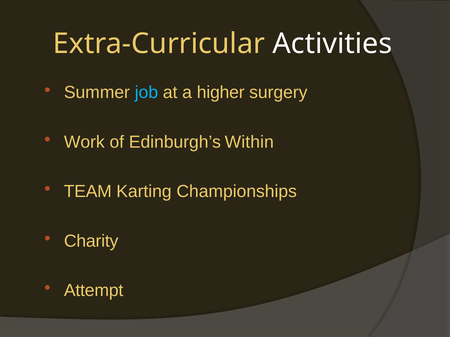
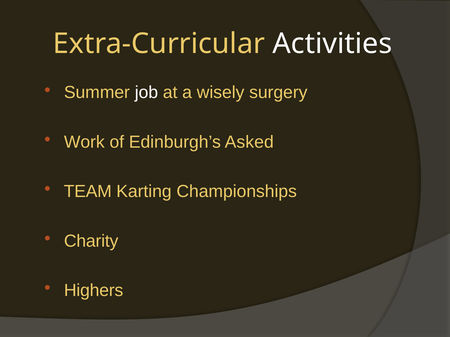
job colour: light blue -> white (146, 93)
higher: higher -> wisely (221, 93)
Within: Within -> Asked (249, 142)
Attempt: Attempt -> Highers (94, 291)
